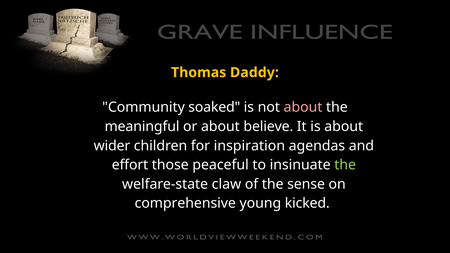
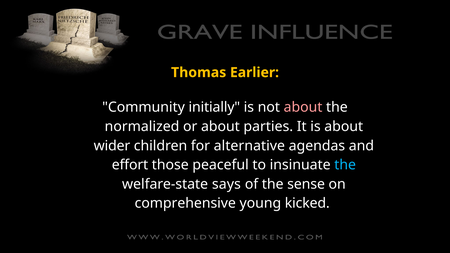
Daddy: Daddy -> Earlier (254, 73)
soaked: soaked -> initially (214, 107)
meaningful: meaningful -> normalized (142, 127)
believe: believe -> parties (268, 127)
inspiration: inspiration -> alternative (249, 146)
the colour: light green -> light blue (345, 165)
claw: claw -> says (226, 184)
